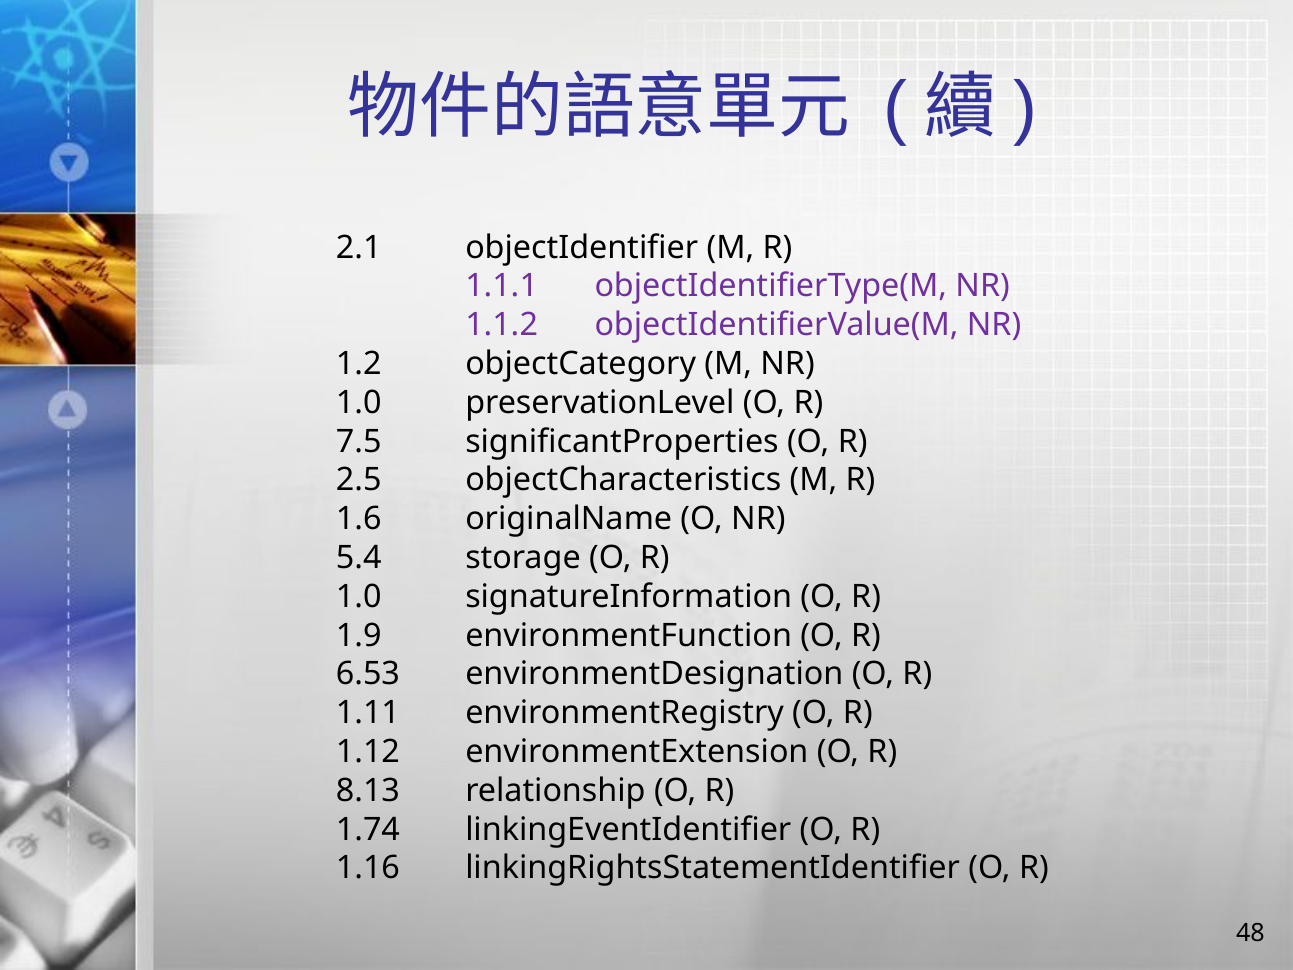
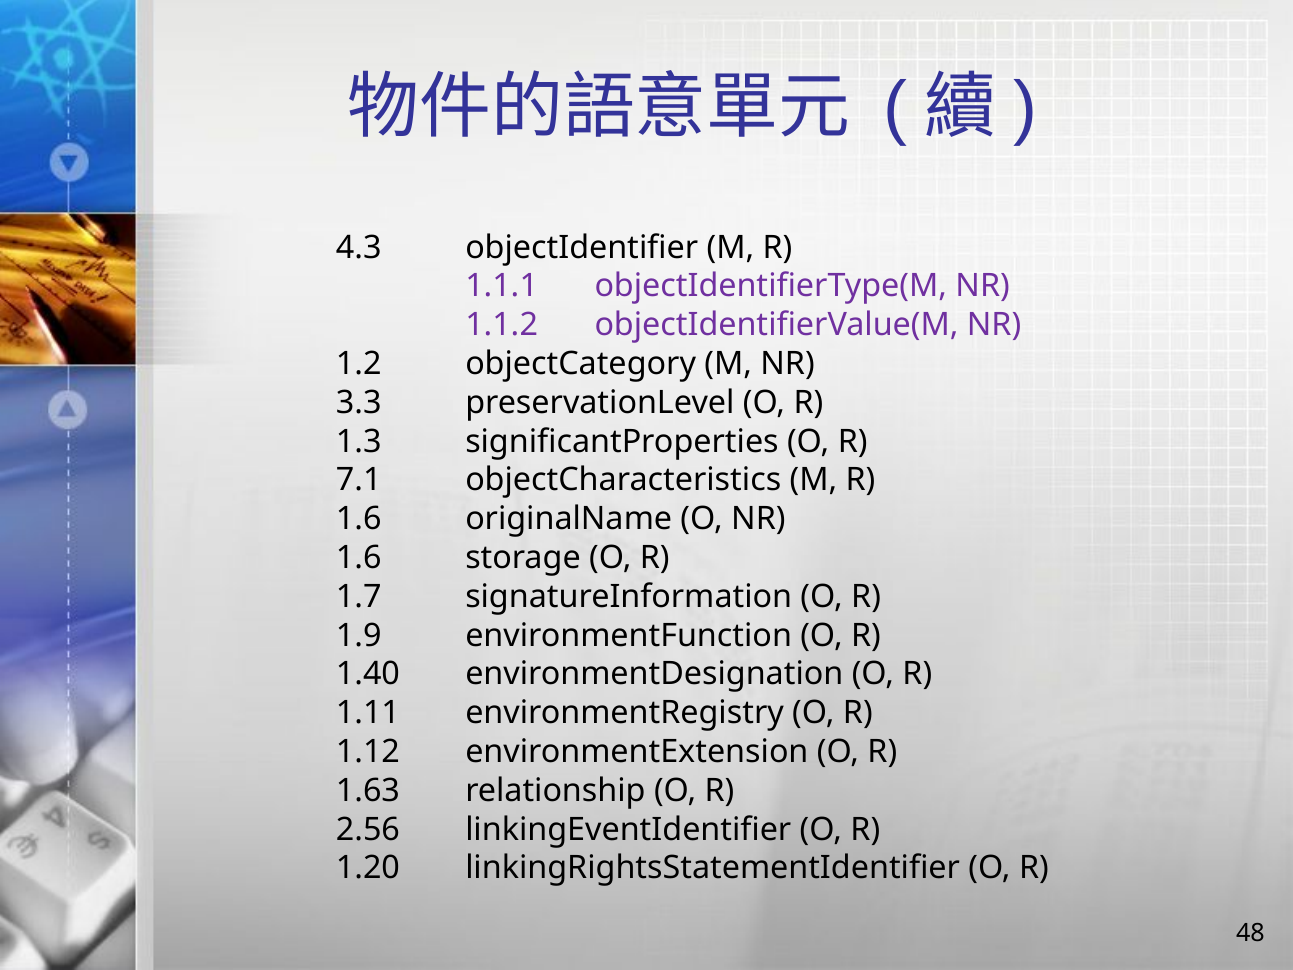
2.1: 2.1 -> 4.3 (359, 247)
1.0: 1.0 -> 3.3 (359, 403)
7.5: 7.5 -> 1.3 (359, 441)
2.5: 2.5 -> 7.1 (359, 480)
5.4: 5.4 -> 1.6 (359, 558)
1.0: 1.0 -> 1.7 (359, 596)
6.53: 6.53 -> 1.40 (368, 674)
8.13: 8.13 -> 1.63 (368, 790)
1.74: 1.74 -> 2.56 (368, 829)
1.16: 1.16 -> 1.20 (368, 868)
